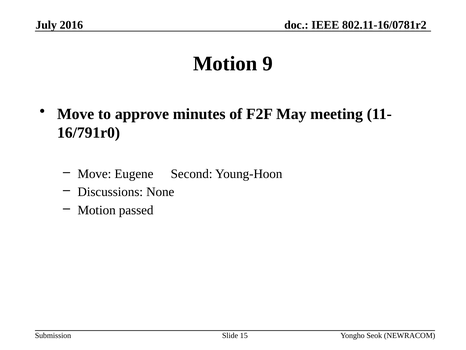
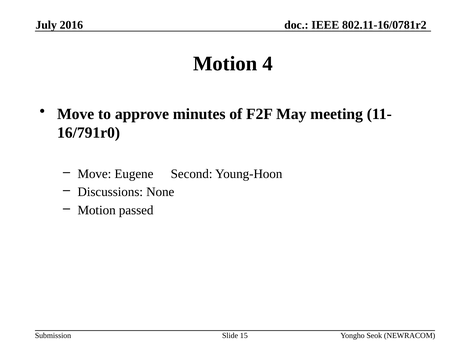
9: 9 -> 4 (268, 64)
